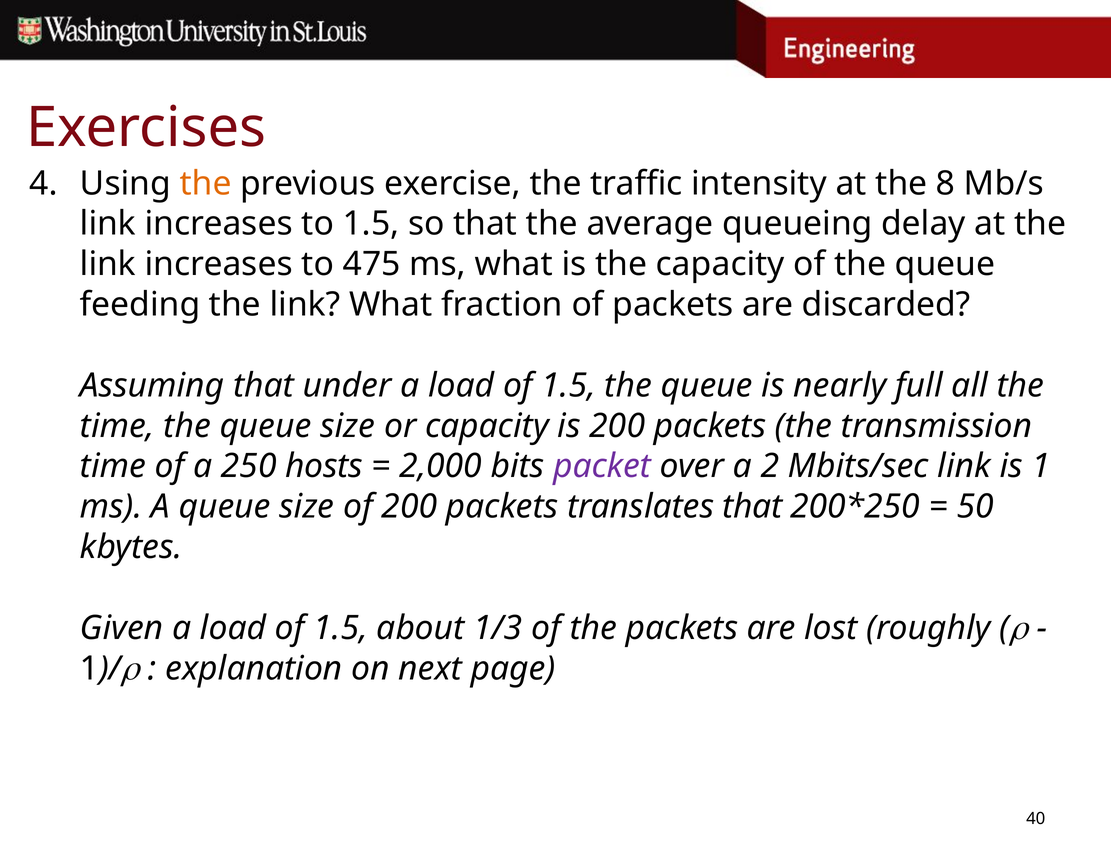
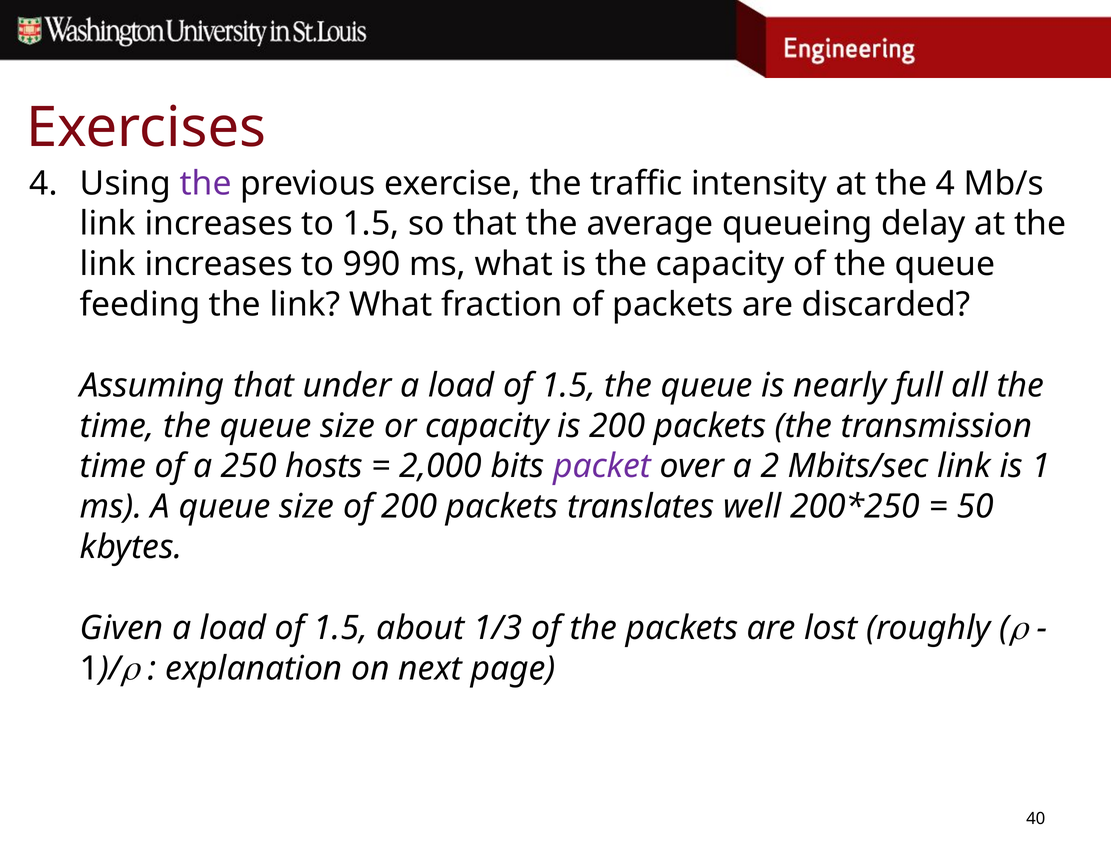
the colour: orange -> purple (206, 183)
the 8: 8 -> 4 (946, 183)
475: 475 -> 990 (372, 264)
translates that: that -> well (752, 506)
